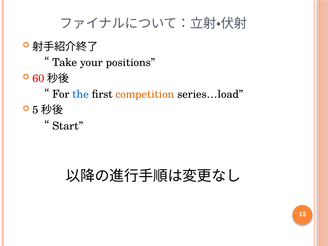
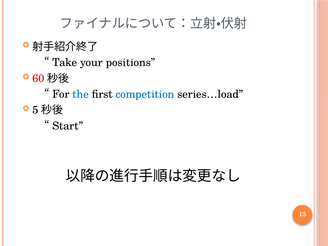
competition colour: orange -> blue (145, 94)
